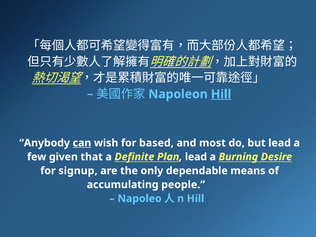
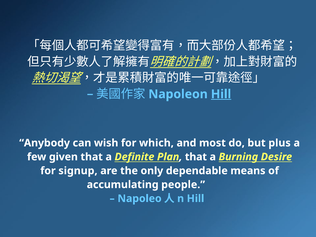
can underline: present -> none (82, 143)
based: based -> which (156, 143)
but lead: lead -> plus (280, 143)
Plan lead: lead -> that (196, 157)
